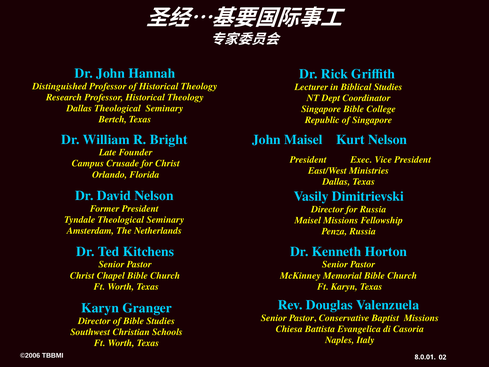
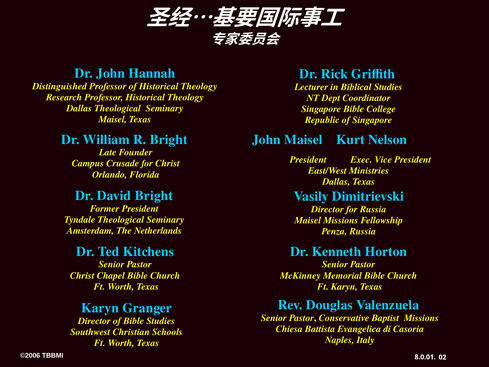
Bertch: Bertch -> Maisel (113, 119)
David Nelson: Nelson -> Bright (154, 196)
